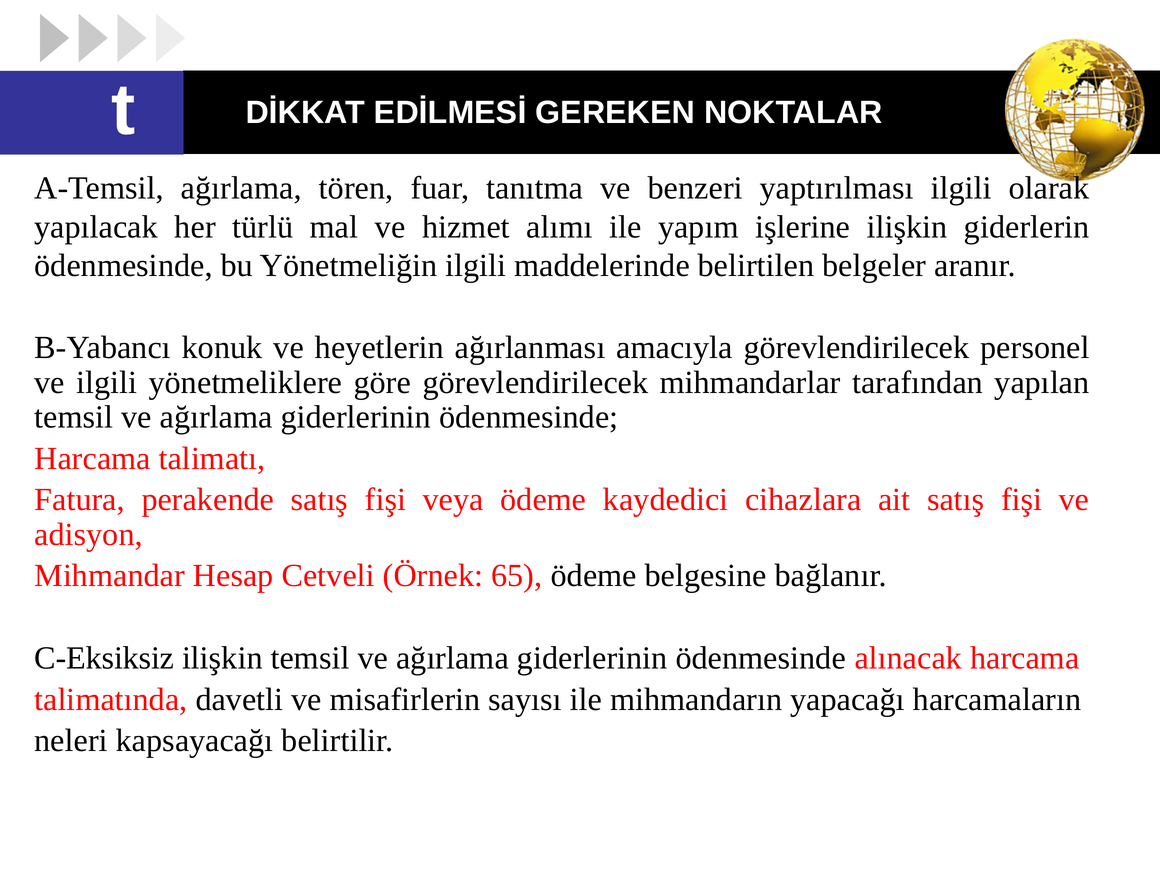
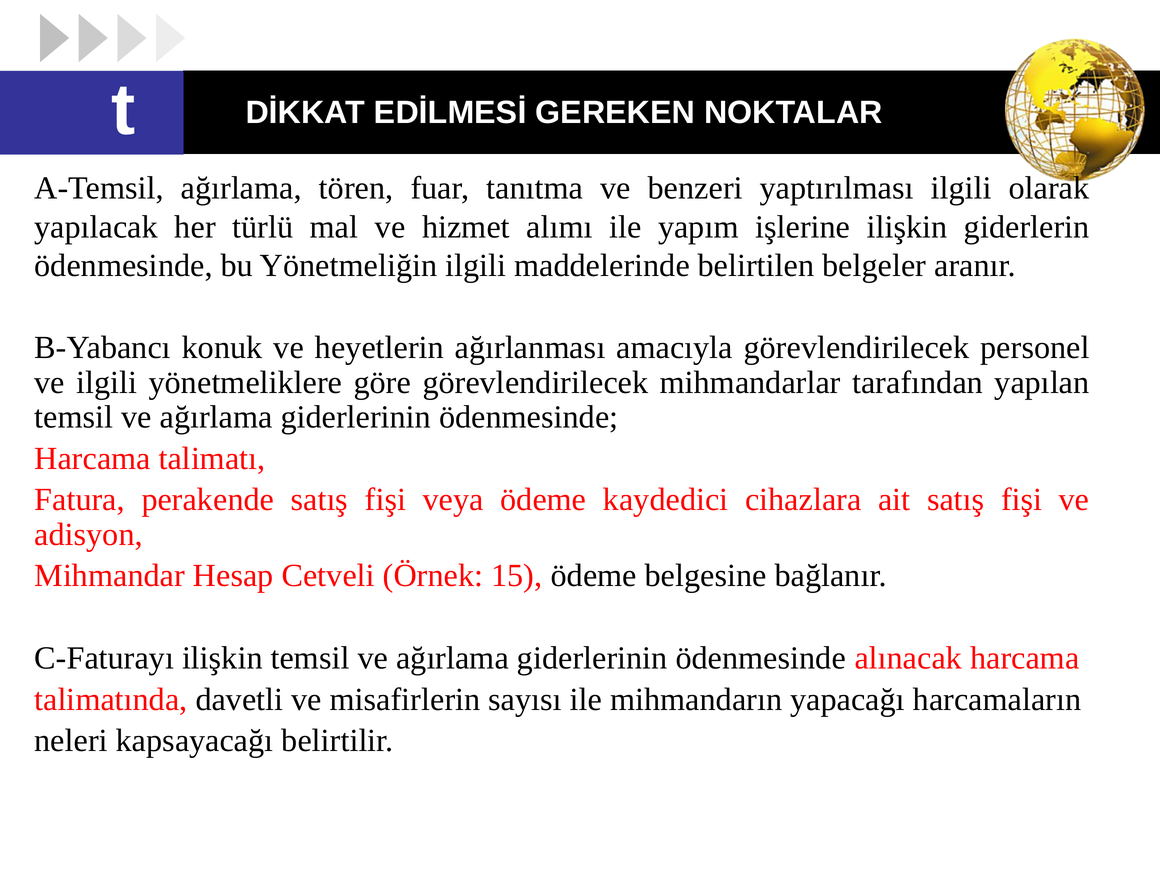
65: 65 -> 15 (517, 576)
C-Eksiksiz: C-Eksiksiz -> C-Faturayı (104, 658)
